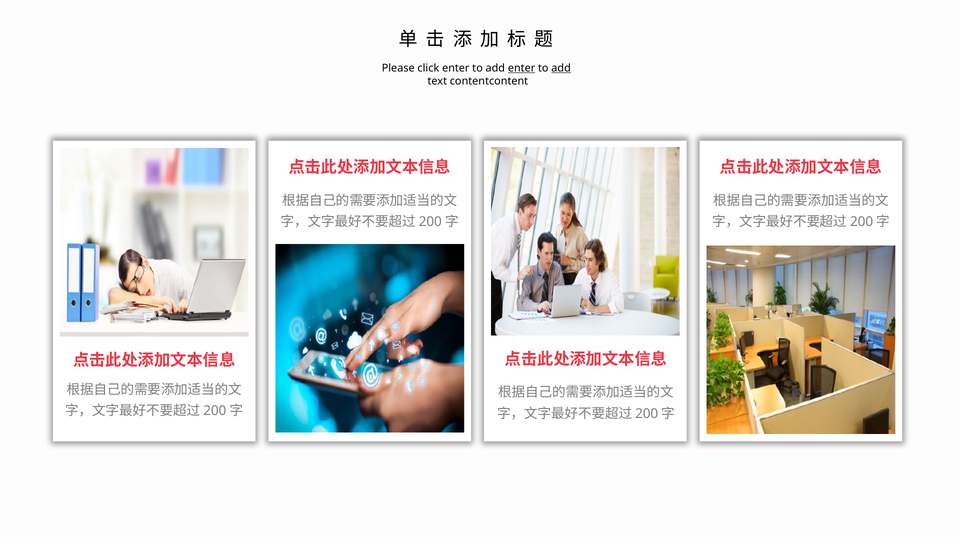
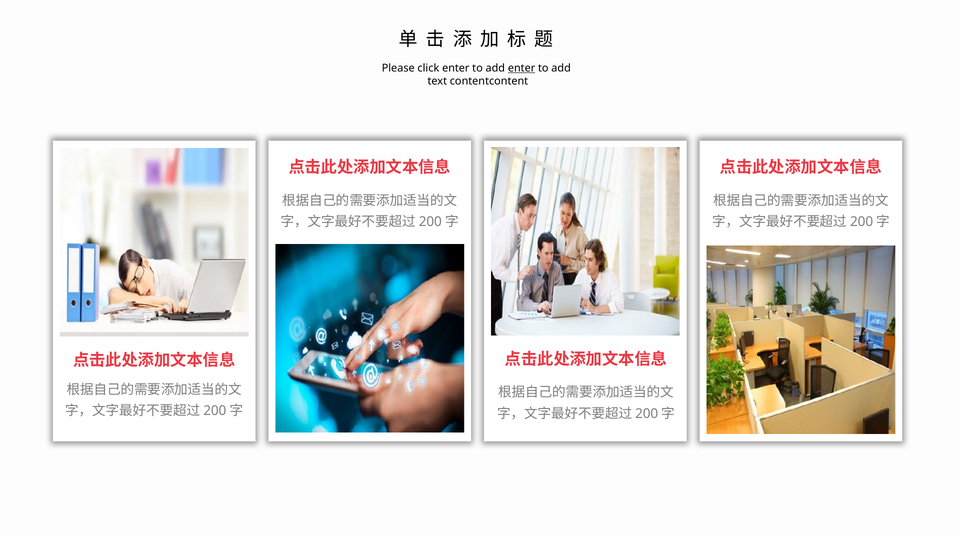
add underline: present -> none (561, 68)
